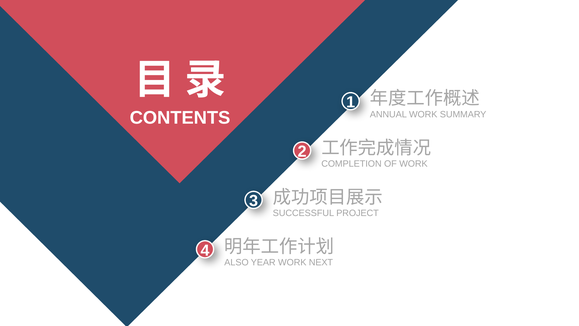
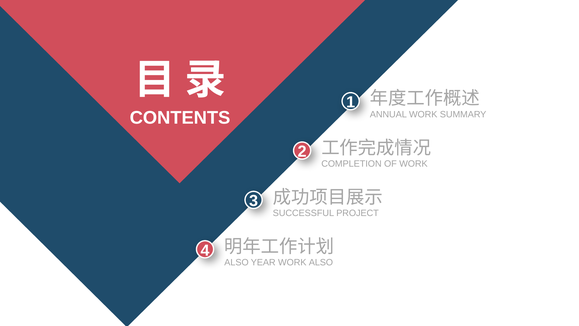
WORK NEXT: NEXT -> ALSO (321, 262)
